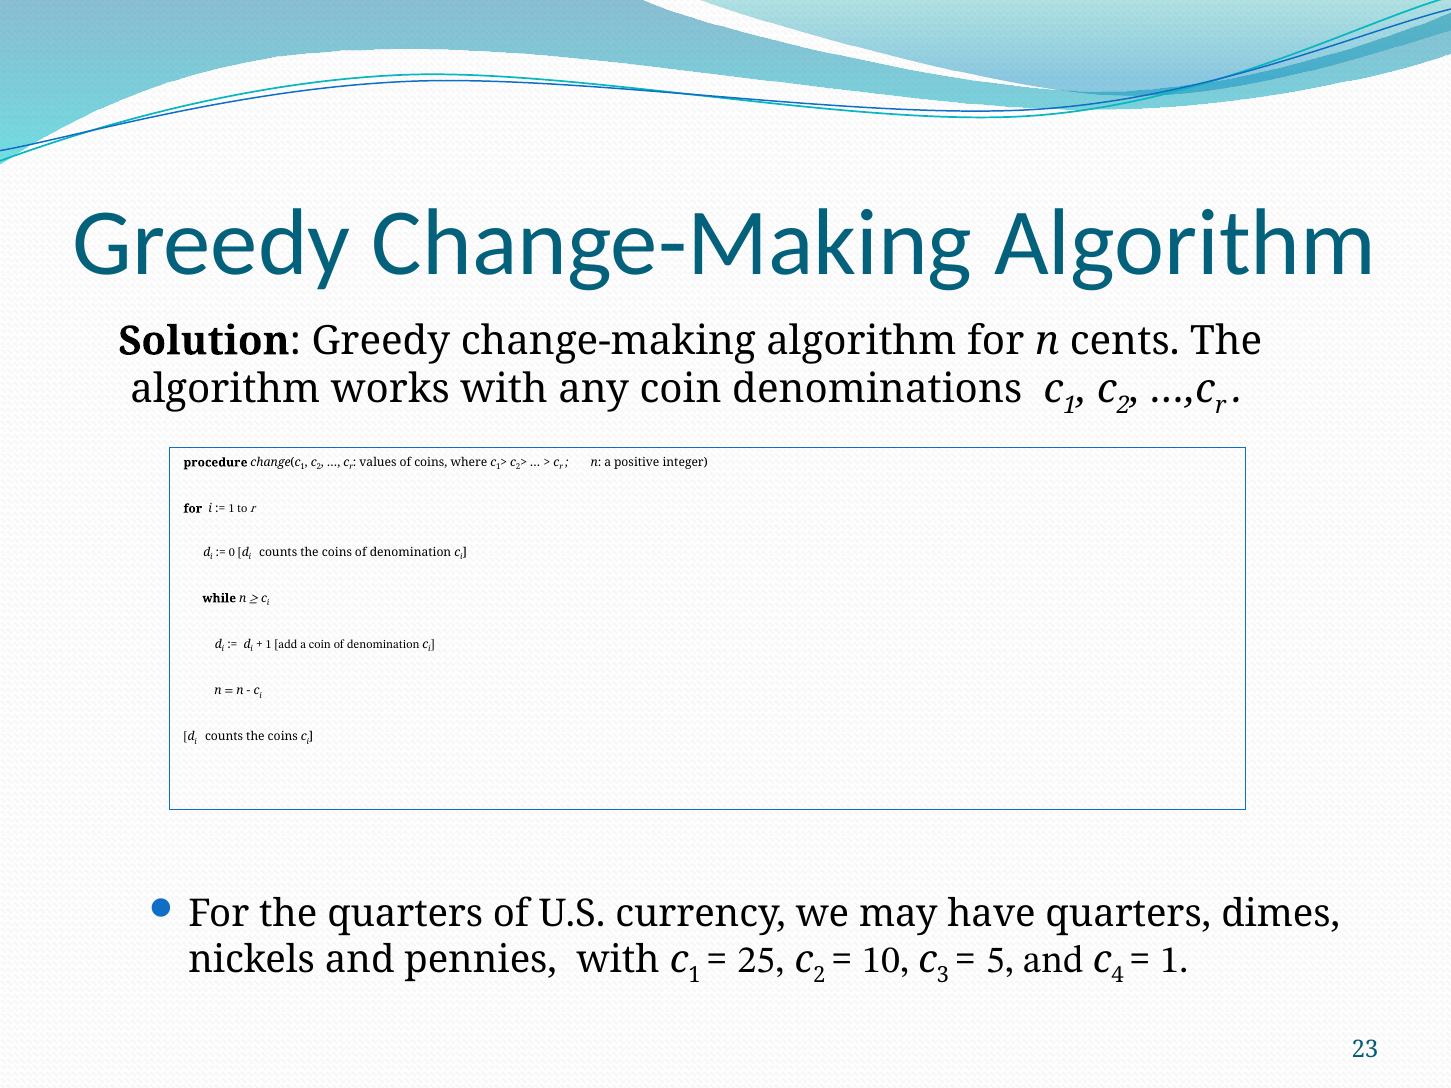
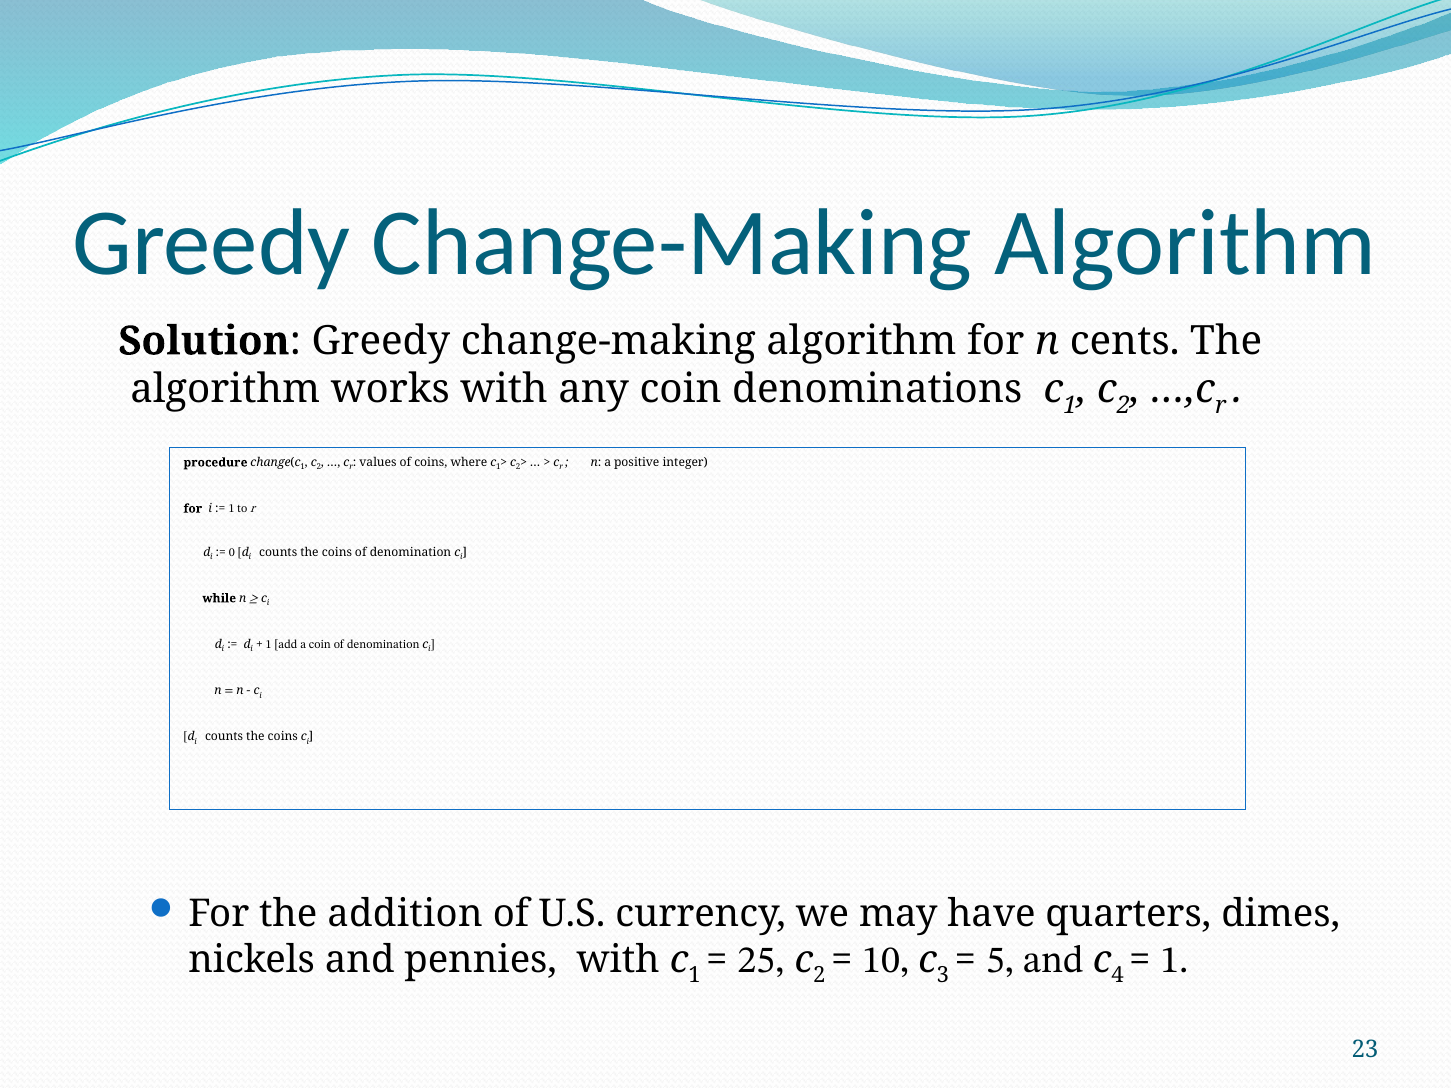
the quarters: quarters -> addition (405, 914)
